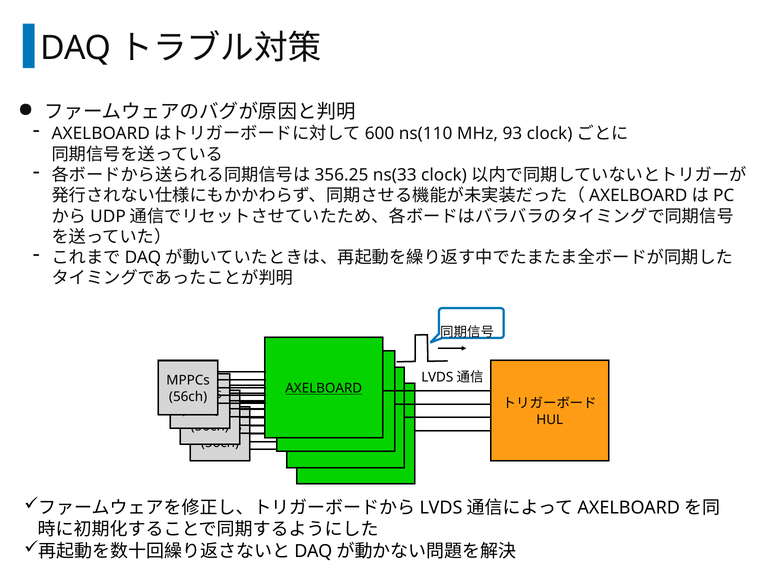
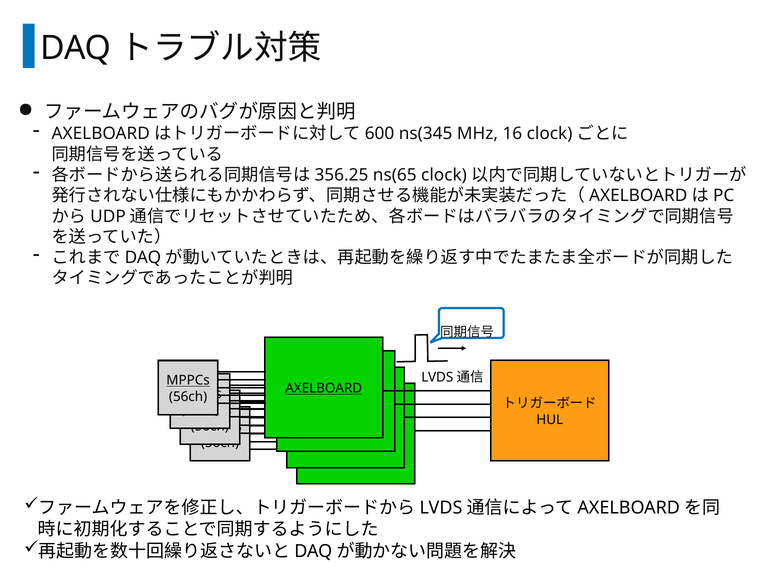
ns(110: ns(110 -> ns(345 (426, 134)
93: 93 -> 16 (512, 134)
ns(33: ns(33 -> ns(65 (395, 175)
MPPCs underline: none -> present (188, 381)
